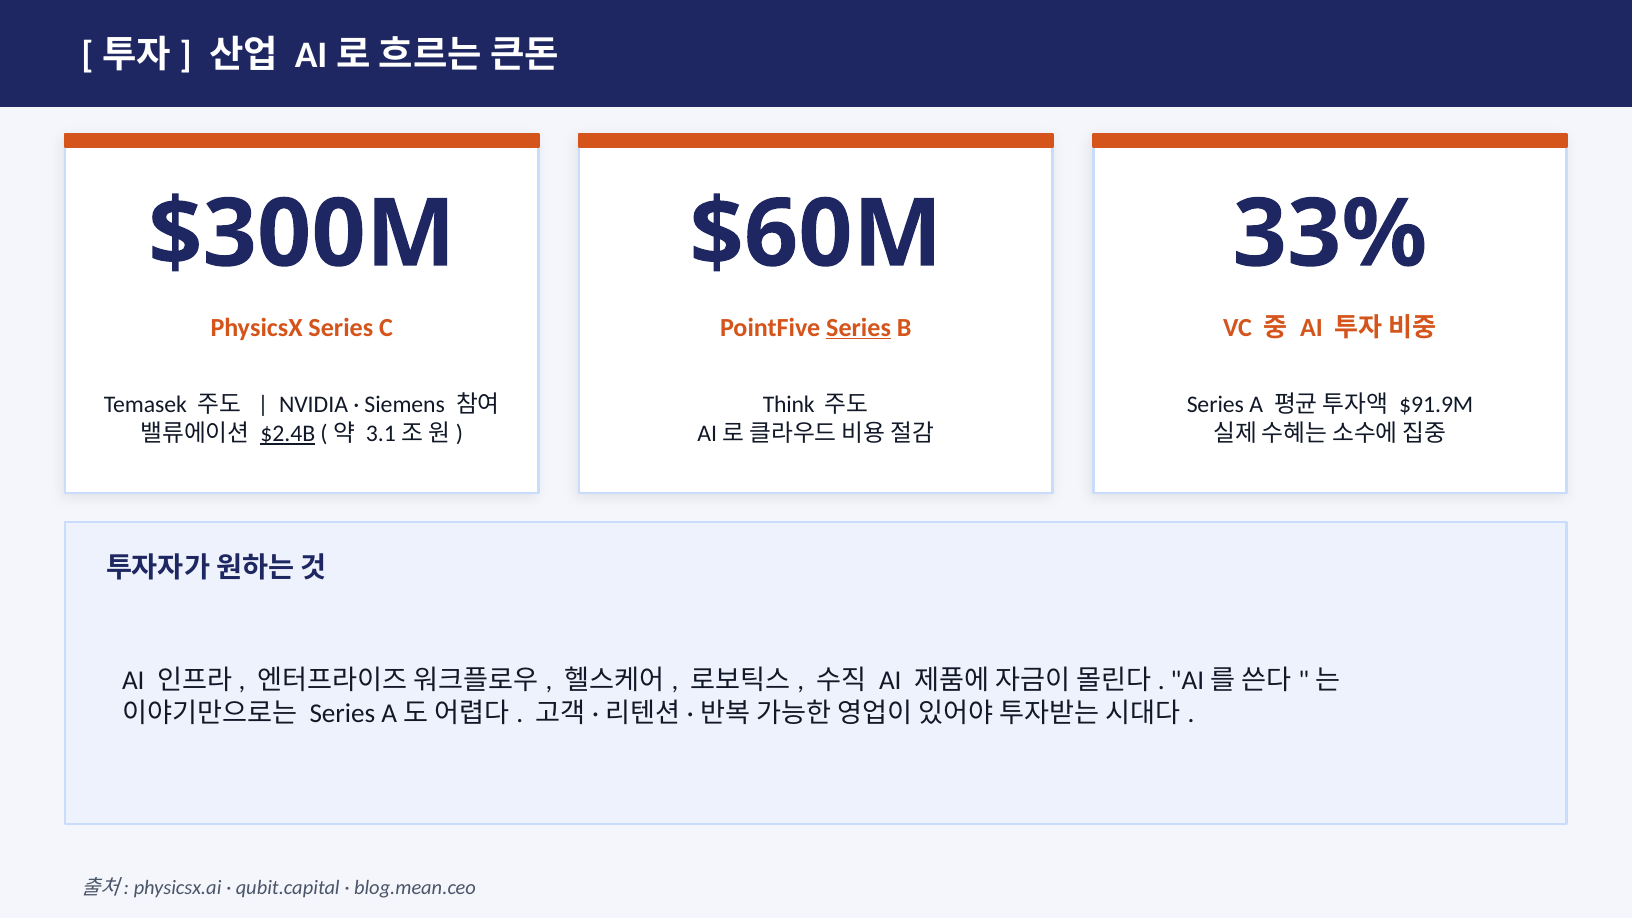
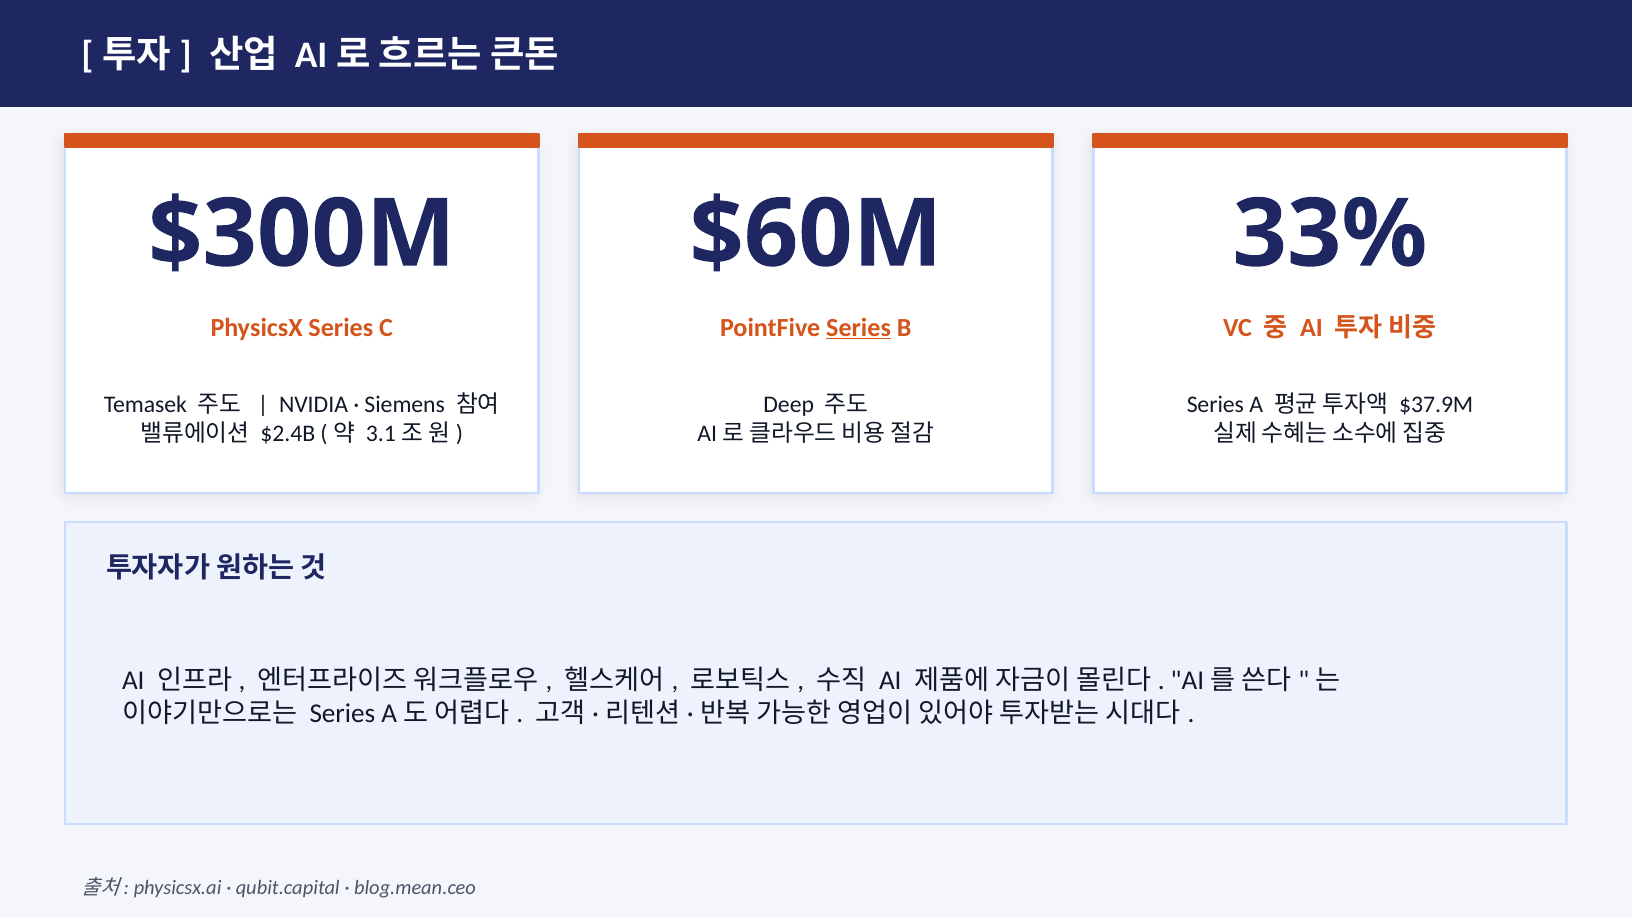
Think: Think -> Deep (789, 405)
$91.9M: $91.9M -> $37.9M (1436, 405)
$2.4B underline: present -> none (288, 434)
